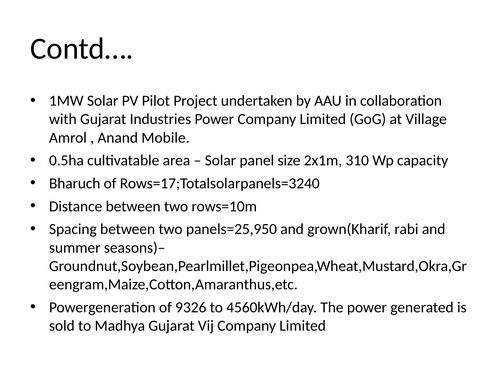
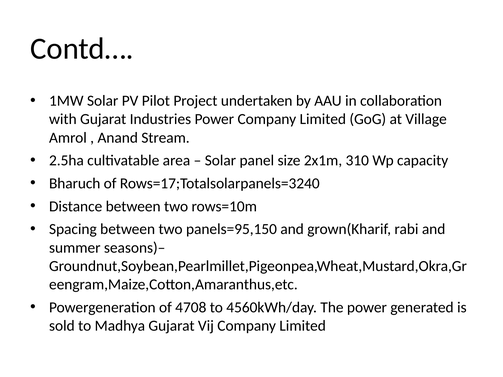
Mobile: Mobile -> Stream (166, 138)
0.5ha: 0.5ha -> 2.5ha (66, 161)
panels=25,950: panels=25,950 -> panels=95,150 (231, 229)
9326: 9326 -> 4708 (191, 308)
